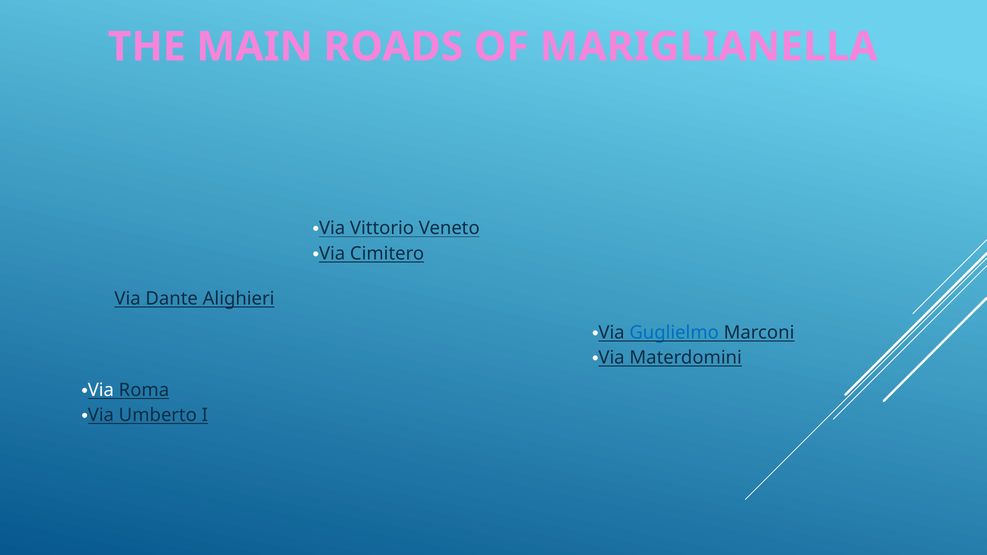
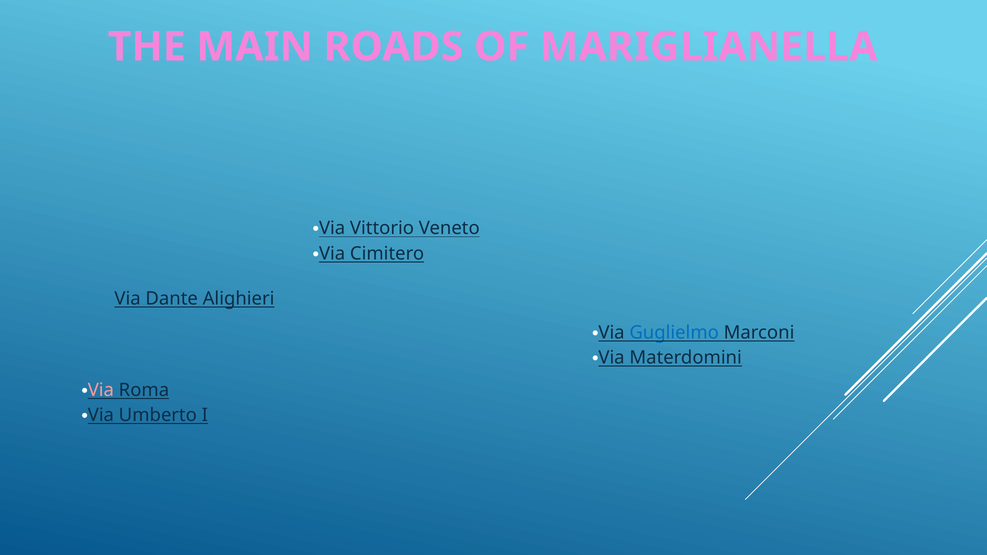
Via colour: white -> pink (101, 390)
